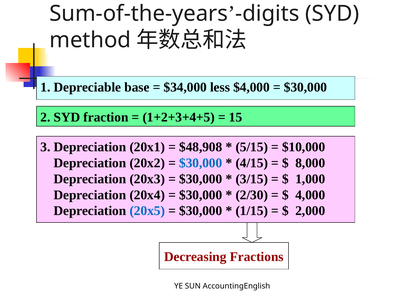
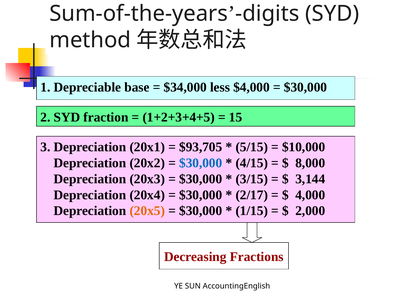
$48,908: $48,908 -> $93,705 (201, 147)
1,000: 1,000 -> 3,144 (310, 179)
2/30: 2/30 -> 2/17 (252, 195)
20x5 colour: blue -> orange (147, 211)
